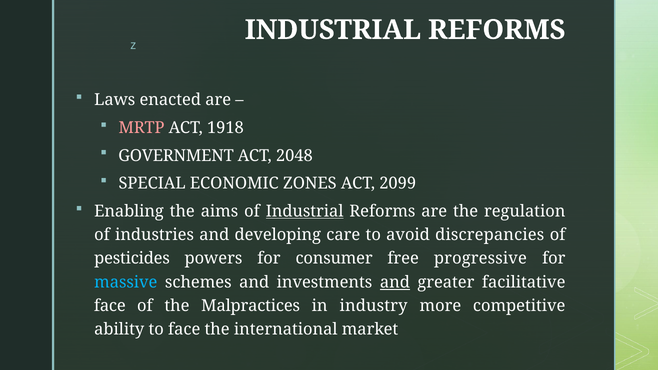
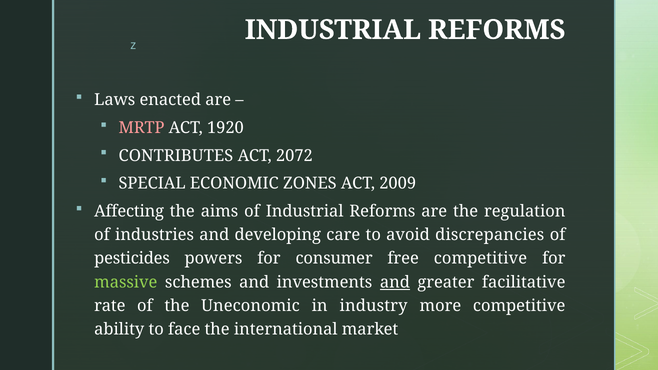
1918: 1918 -> 1920 (225, 128)
GOVERNMENT: GOVERNMENT -> CONTRIBUTES (176, 156)
2048: 2048 -> 2072 (294, 156)
2099: 2099 -> 2009 (398, 183)
Enabling: Enabling -> Affecting (129, 211)
Industrial underline: present -> none (305, 211)
free progressive: progressive -> competitive (480, 259)
massive colour: light blue -> light green (126, 282)
face: face -> rate (110, 306)
Malpractices: Malpractices -> Uneconomic (251, 306)
